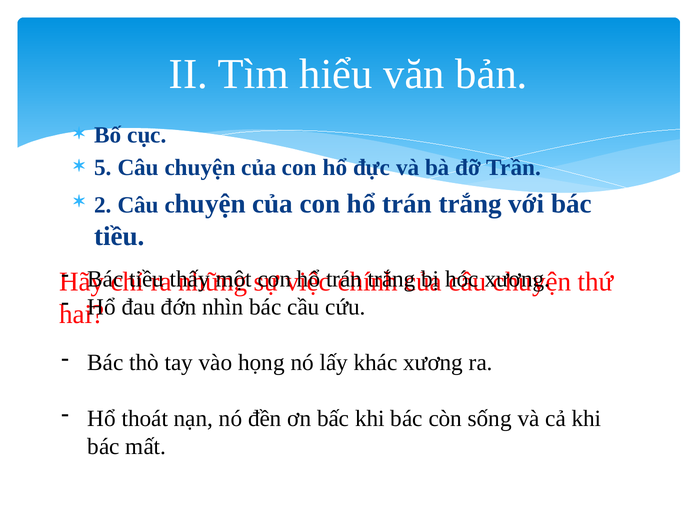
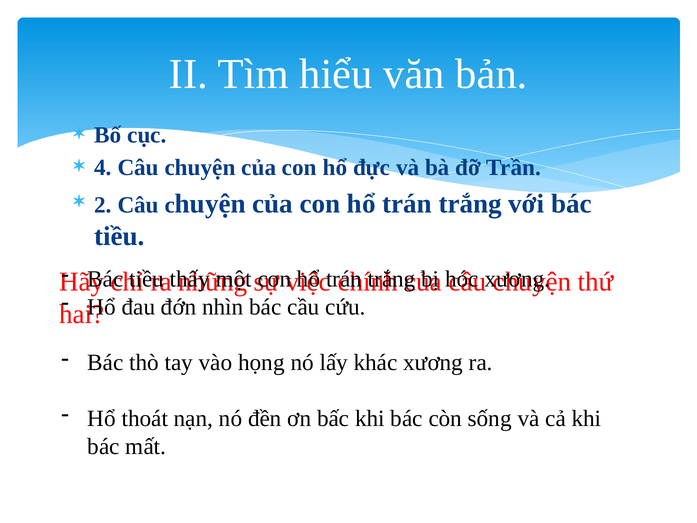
5: 5 -> 4 (103, 168)
